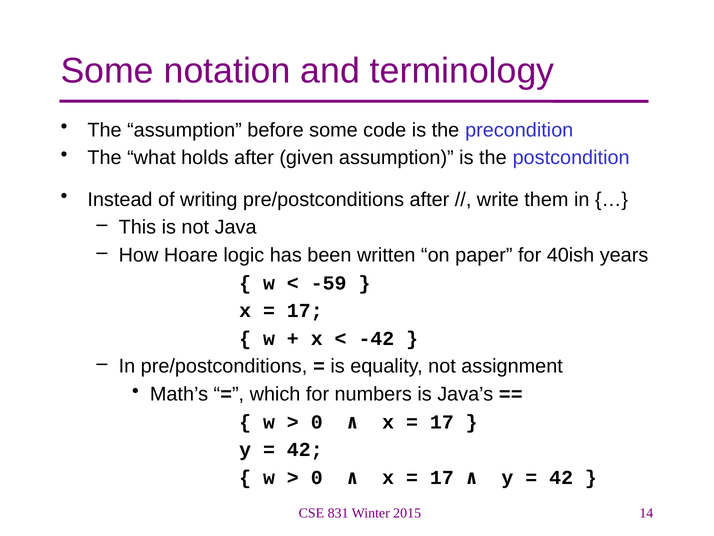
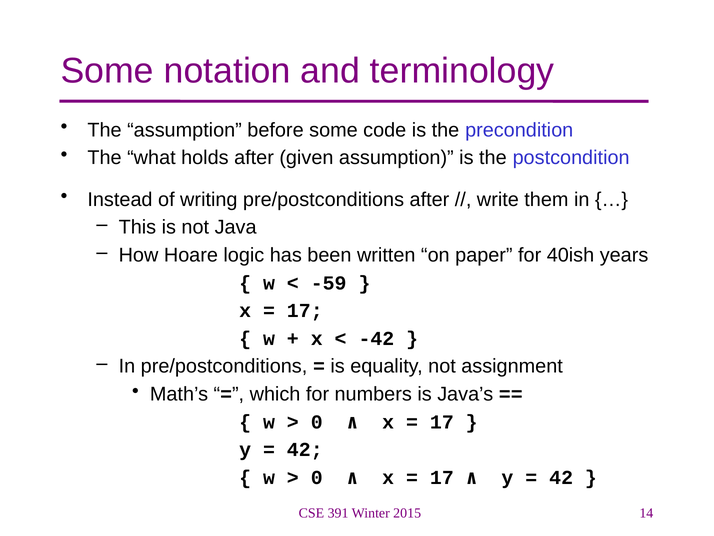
831: 831 -> 391 (338, 513)
